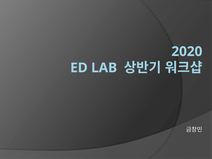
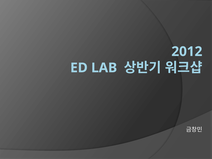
2020: 2020 -> 2012 (187, 52)
